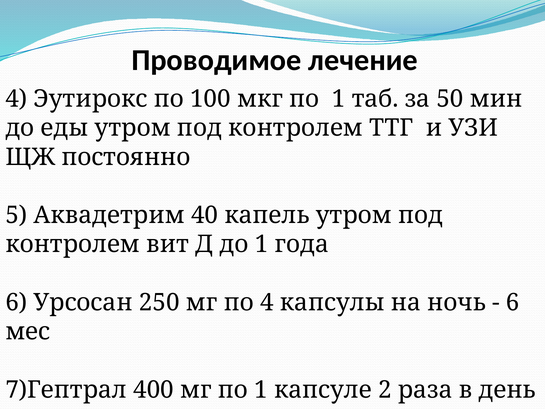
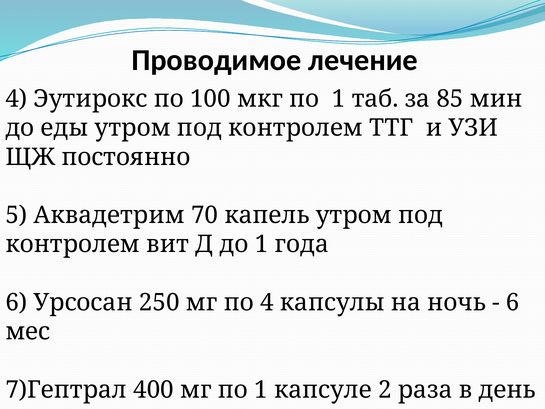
50: 50 -> 85 (450, 99)
40: 40 -> 70 (205, 215)
